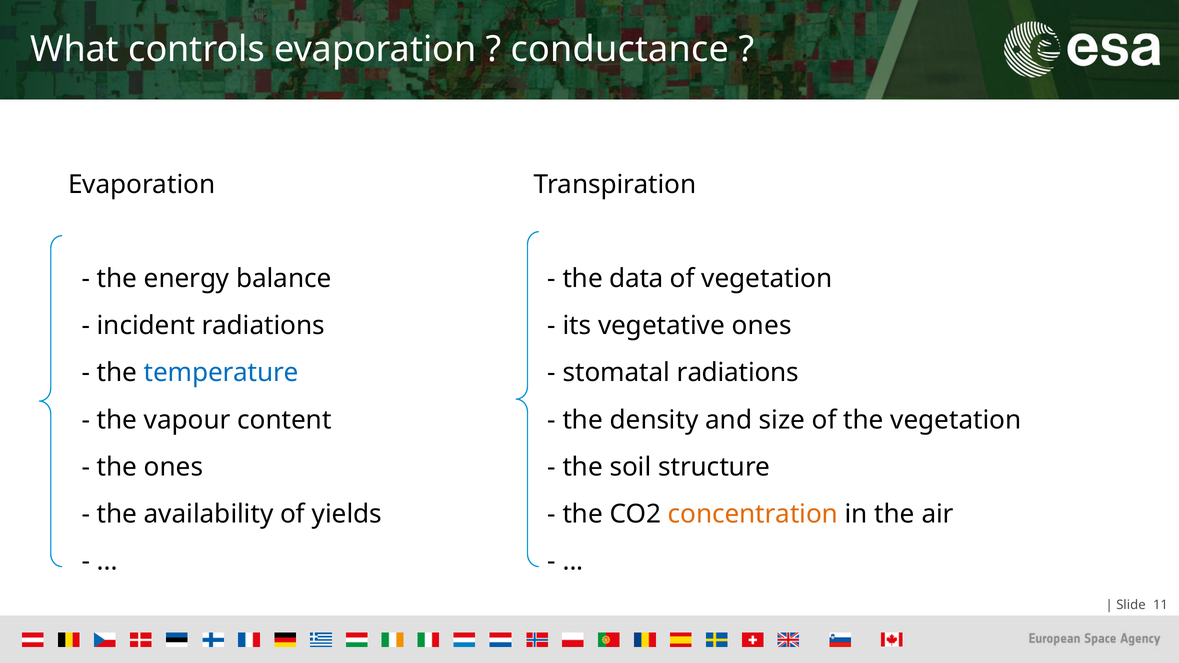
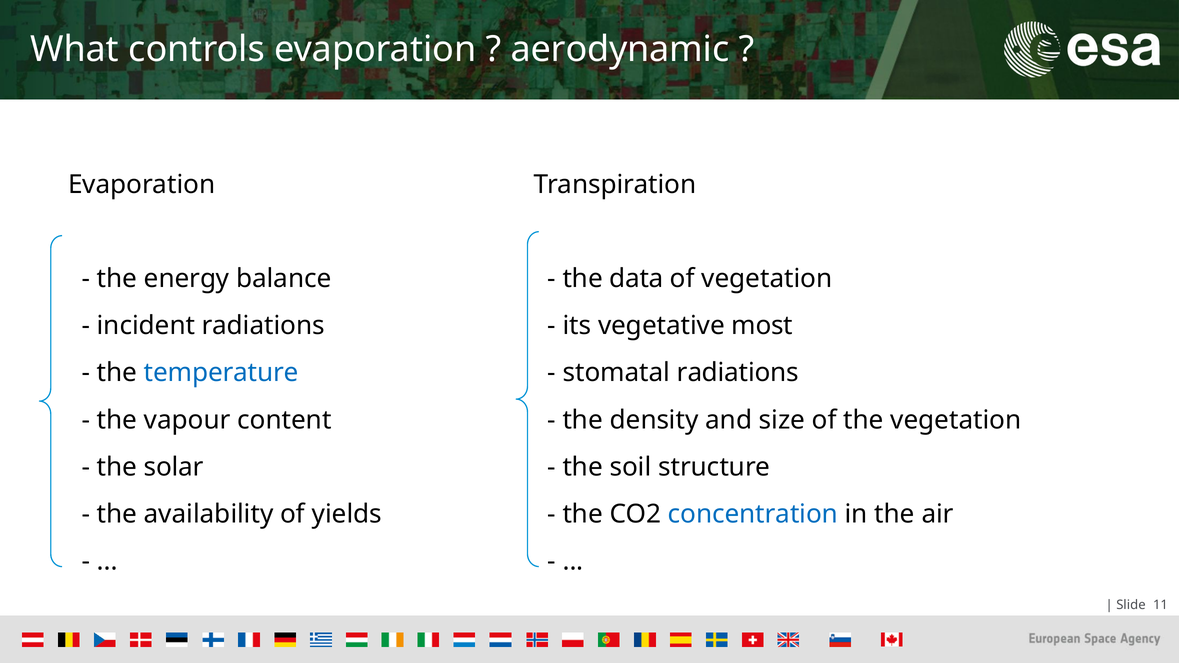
conductance: conductance -> aerodynamic (620, 49)
vegetative ones: ones -> most (762, 326)
the ones: ones -> solar (174, 467)
concentration colour: orange -> blue (753, 514)
